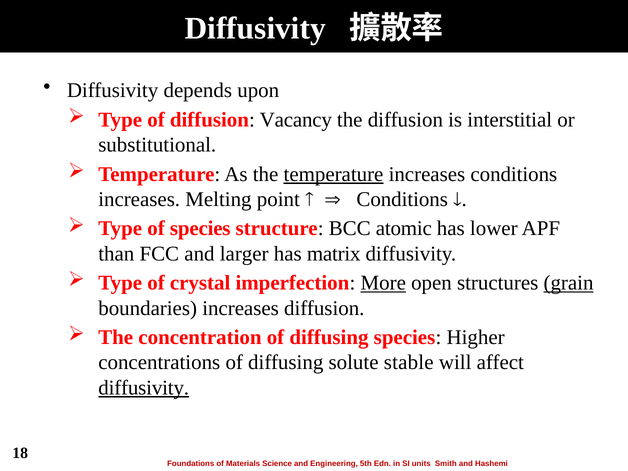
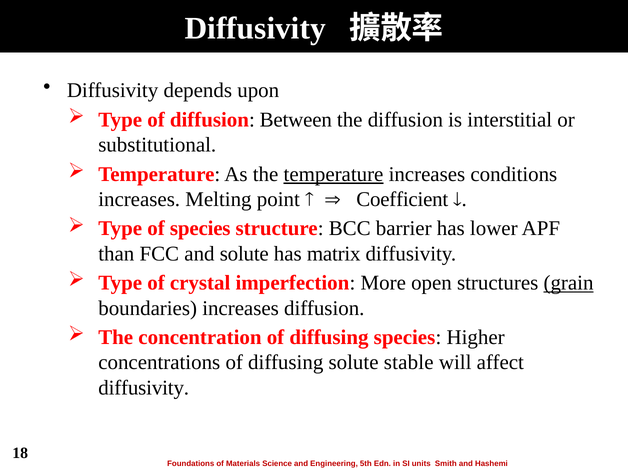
Vacancy: Vacancy -> Between (296, 120)
Conditions: Conditions -> Coefficient (402, 199)
atomic: atomic -> barrier (404, 229)
and larger: larger -> solute (244, 254)
More underline: present -> none (383, 283)
diffusivity underline: present -> none (144, 388)
